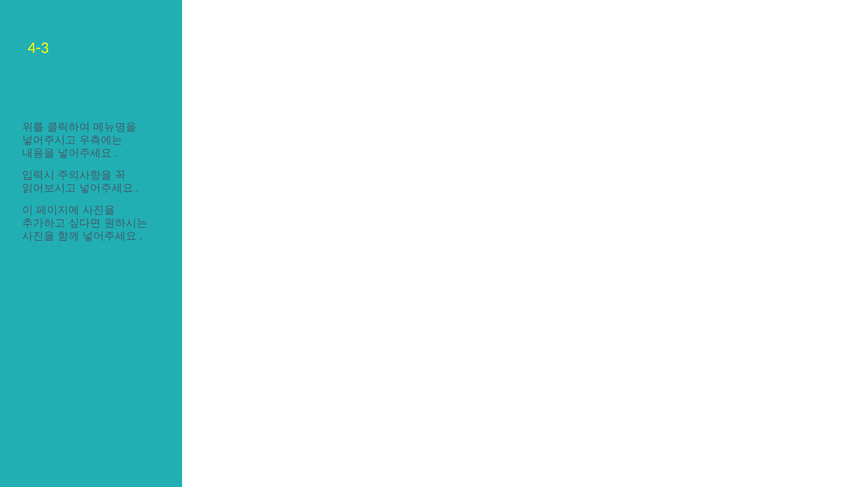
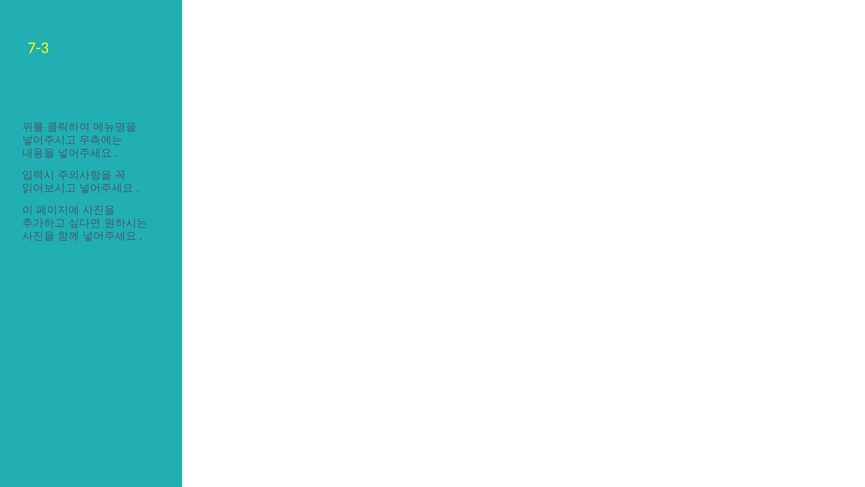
4-3: 4-3 -> 7-3 (38, 48)
